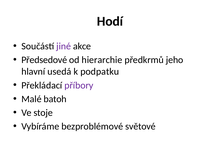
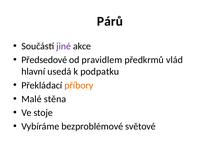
Hodí: Hodí -> Párů (110, 21)
hierarchie: hierarchie -> pravidlem (102, 60)
jeho: jeho -> vlád (175, 60)
příbory colour: purple -> orange (79, 85)
batoh: batoh -> stěna (55, 99)
